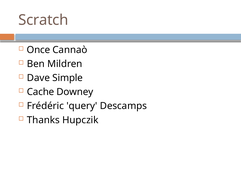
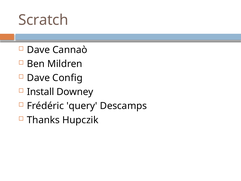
Once: Once -> Dave (38, 50)
Simple: Simple -> Config (68, 78)
Cache: Cache -> Install (41, 92)
